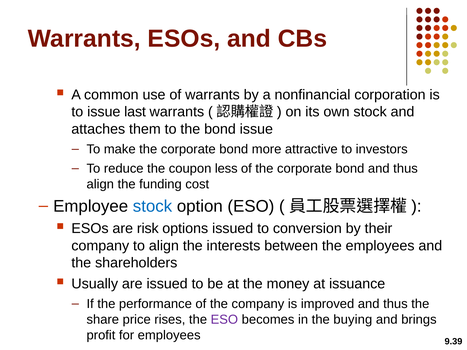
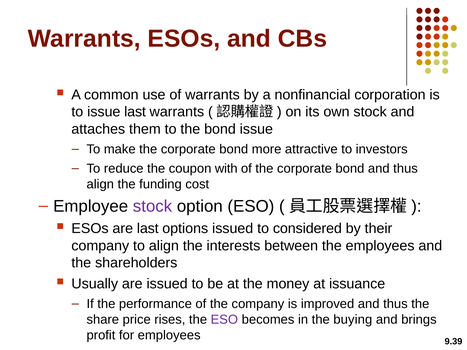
less: less -> with (226, 169)
stock colour: blue -> purple (152, 206)
are risk: risk -> last (148, 229)
conversion: conversion -> considered (307, 229)
